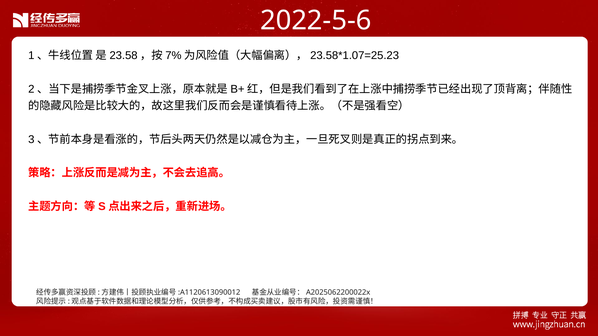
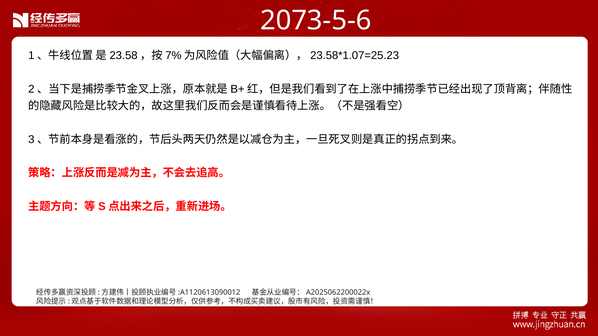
2022-5-6: 2022-5-6 -> 2073-5-6 (316, 21)
